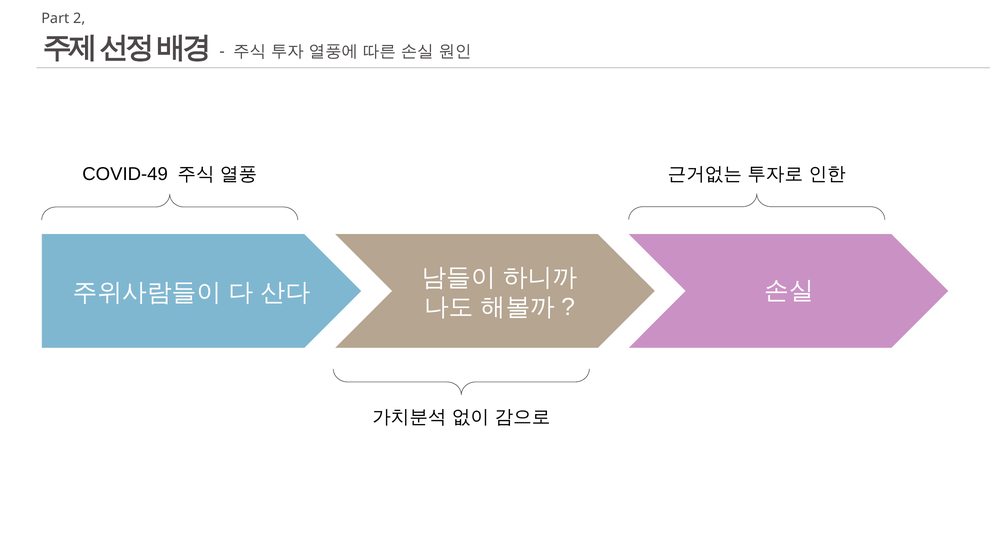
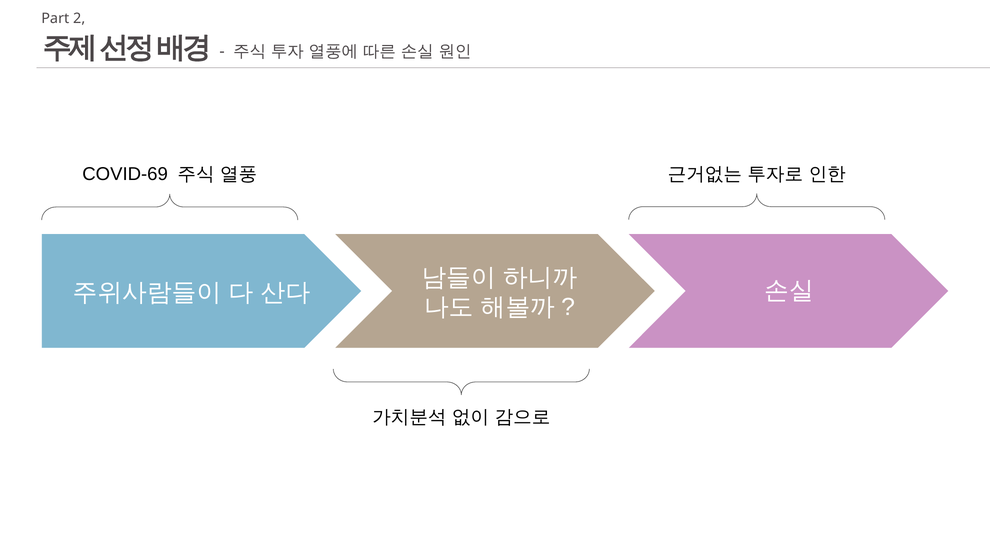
COVID-49: COVID-49 -> COVID-69 (125, 174)
